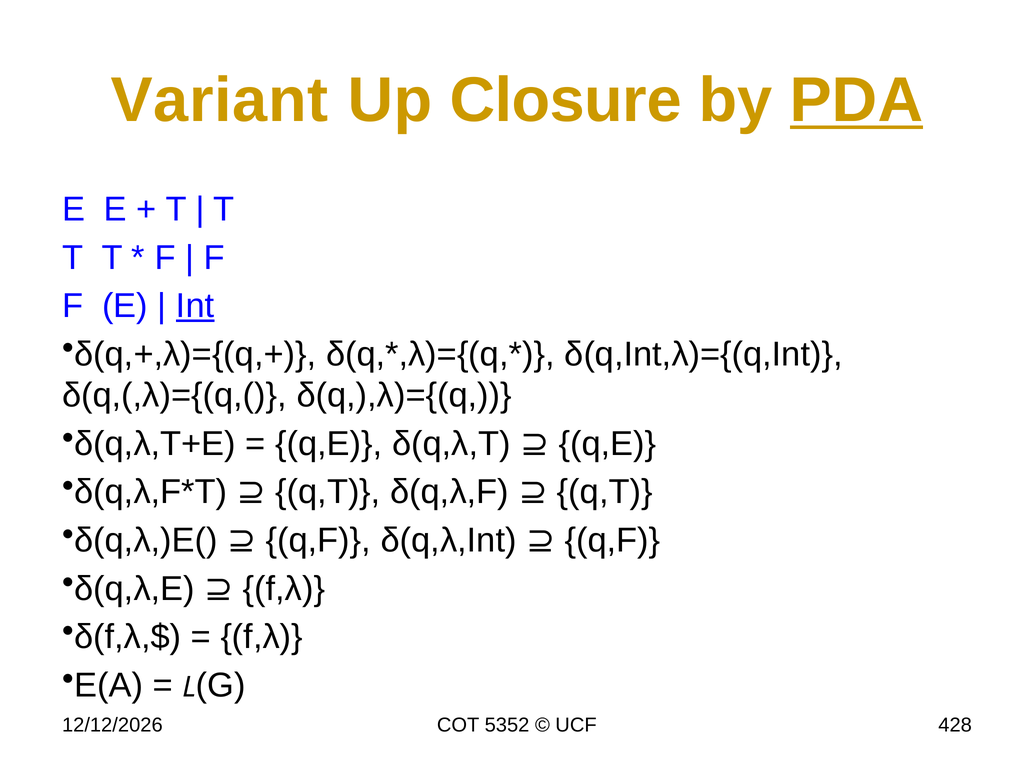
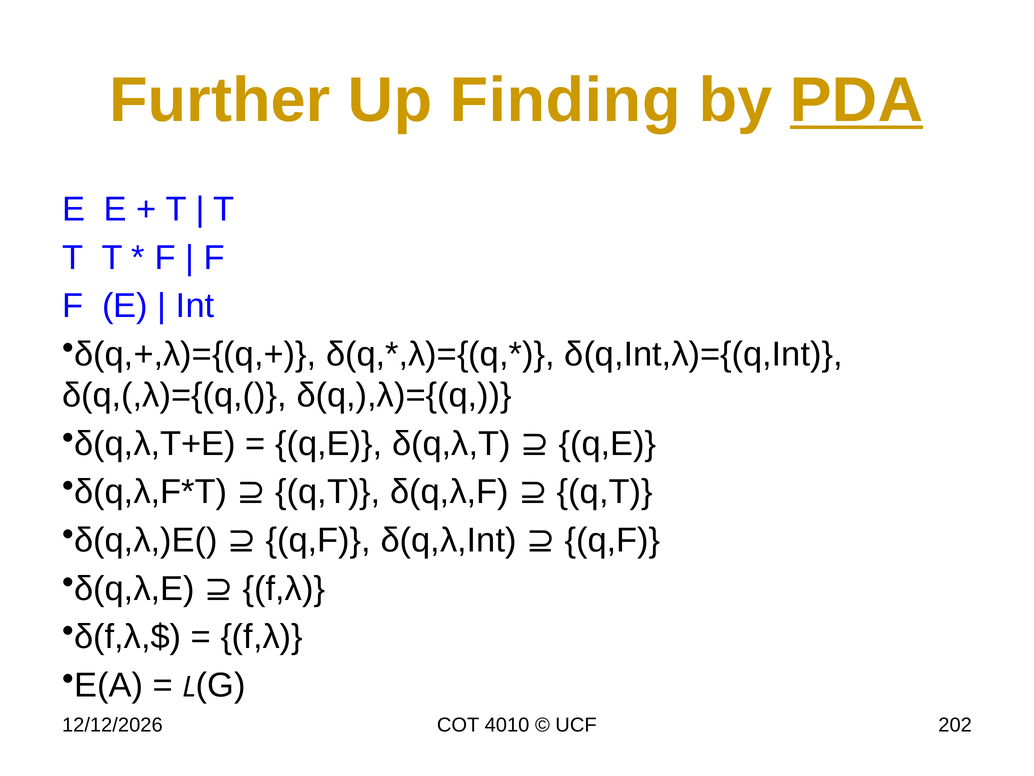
Variant: Variant -> Further (220, 100)
Closure: Closure -> Finding (565, 100)
Int underline: present -> none (195, 306)
5352: 5352 -> 4010 (507, 725)
428: 428 -> 202 (955, 725)
